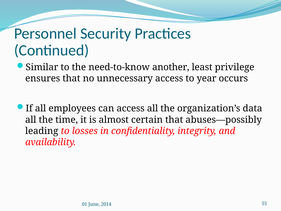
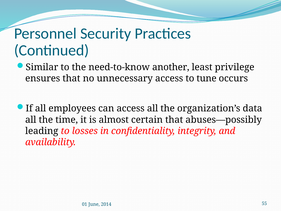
year: year -> tune (207, 78)
